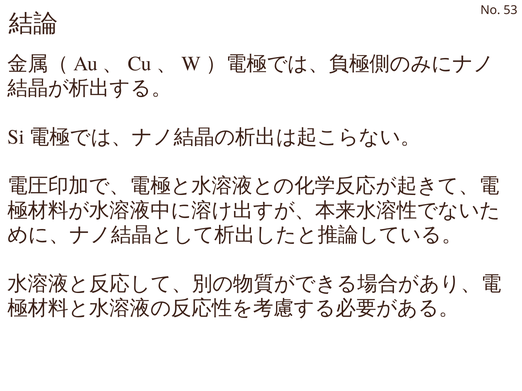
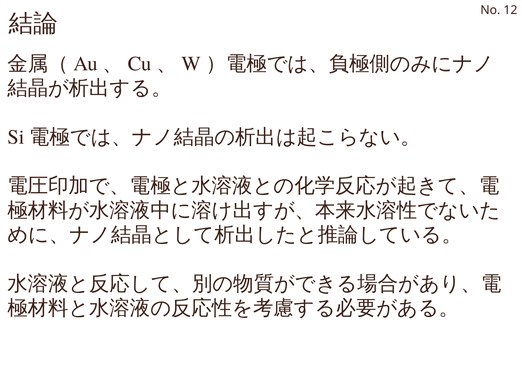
53: 53 -> 12 (510, 10)
